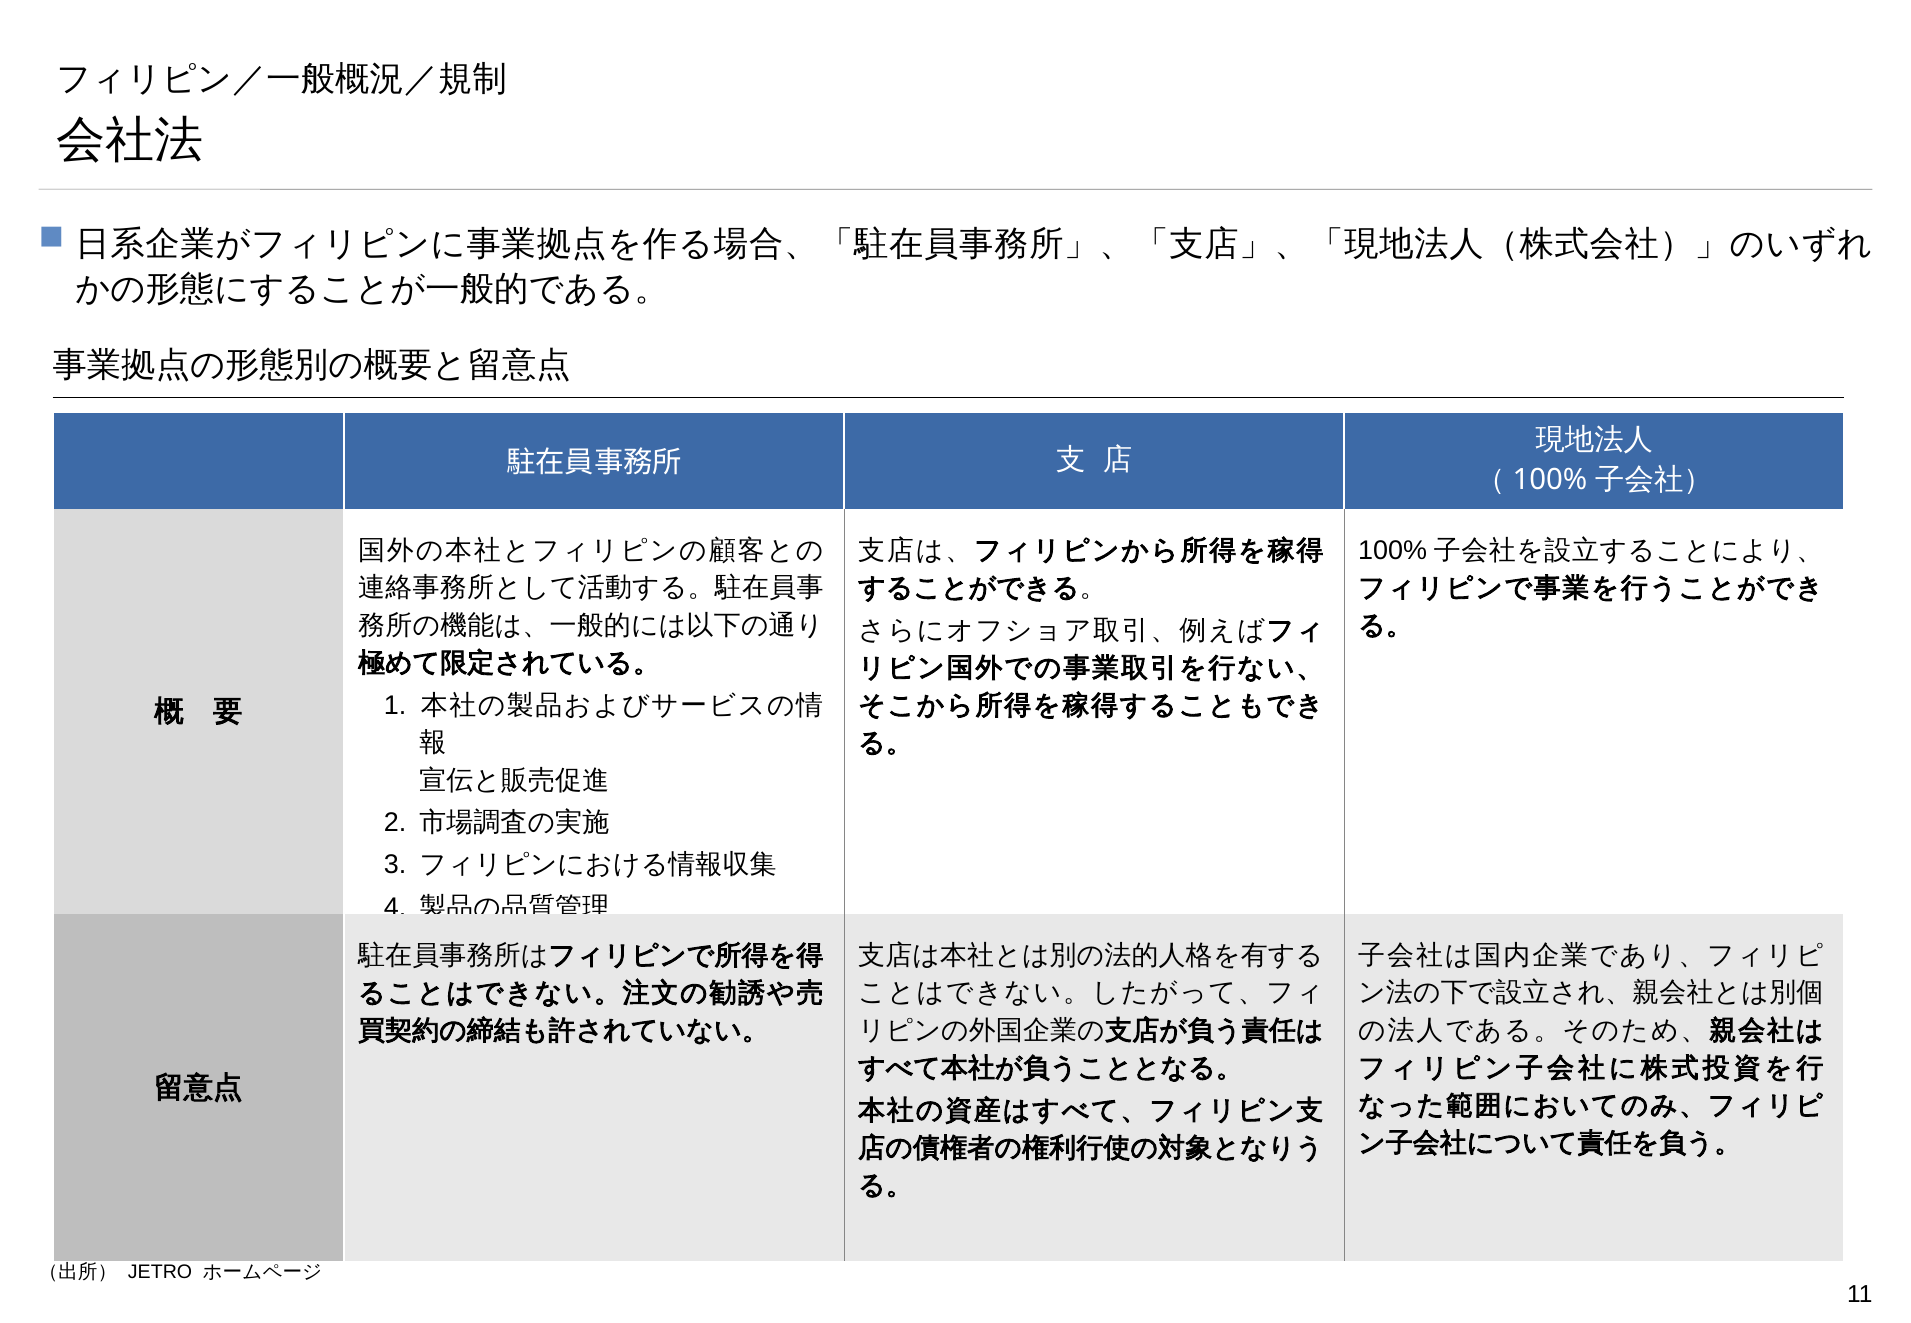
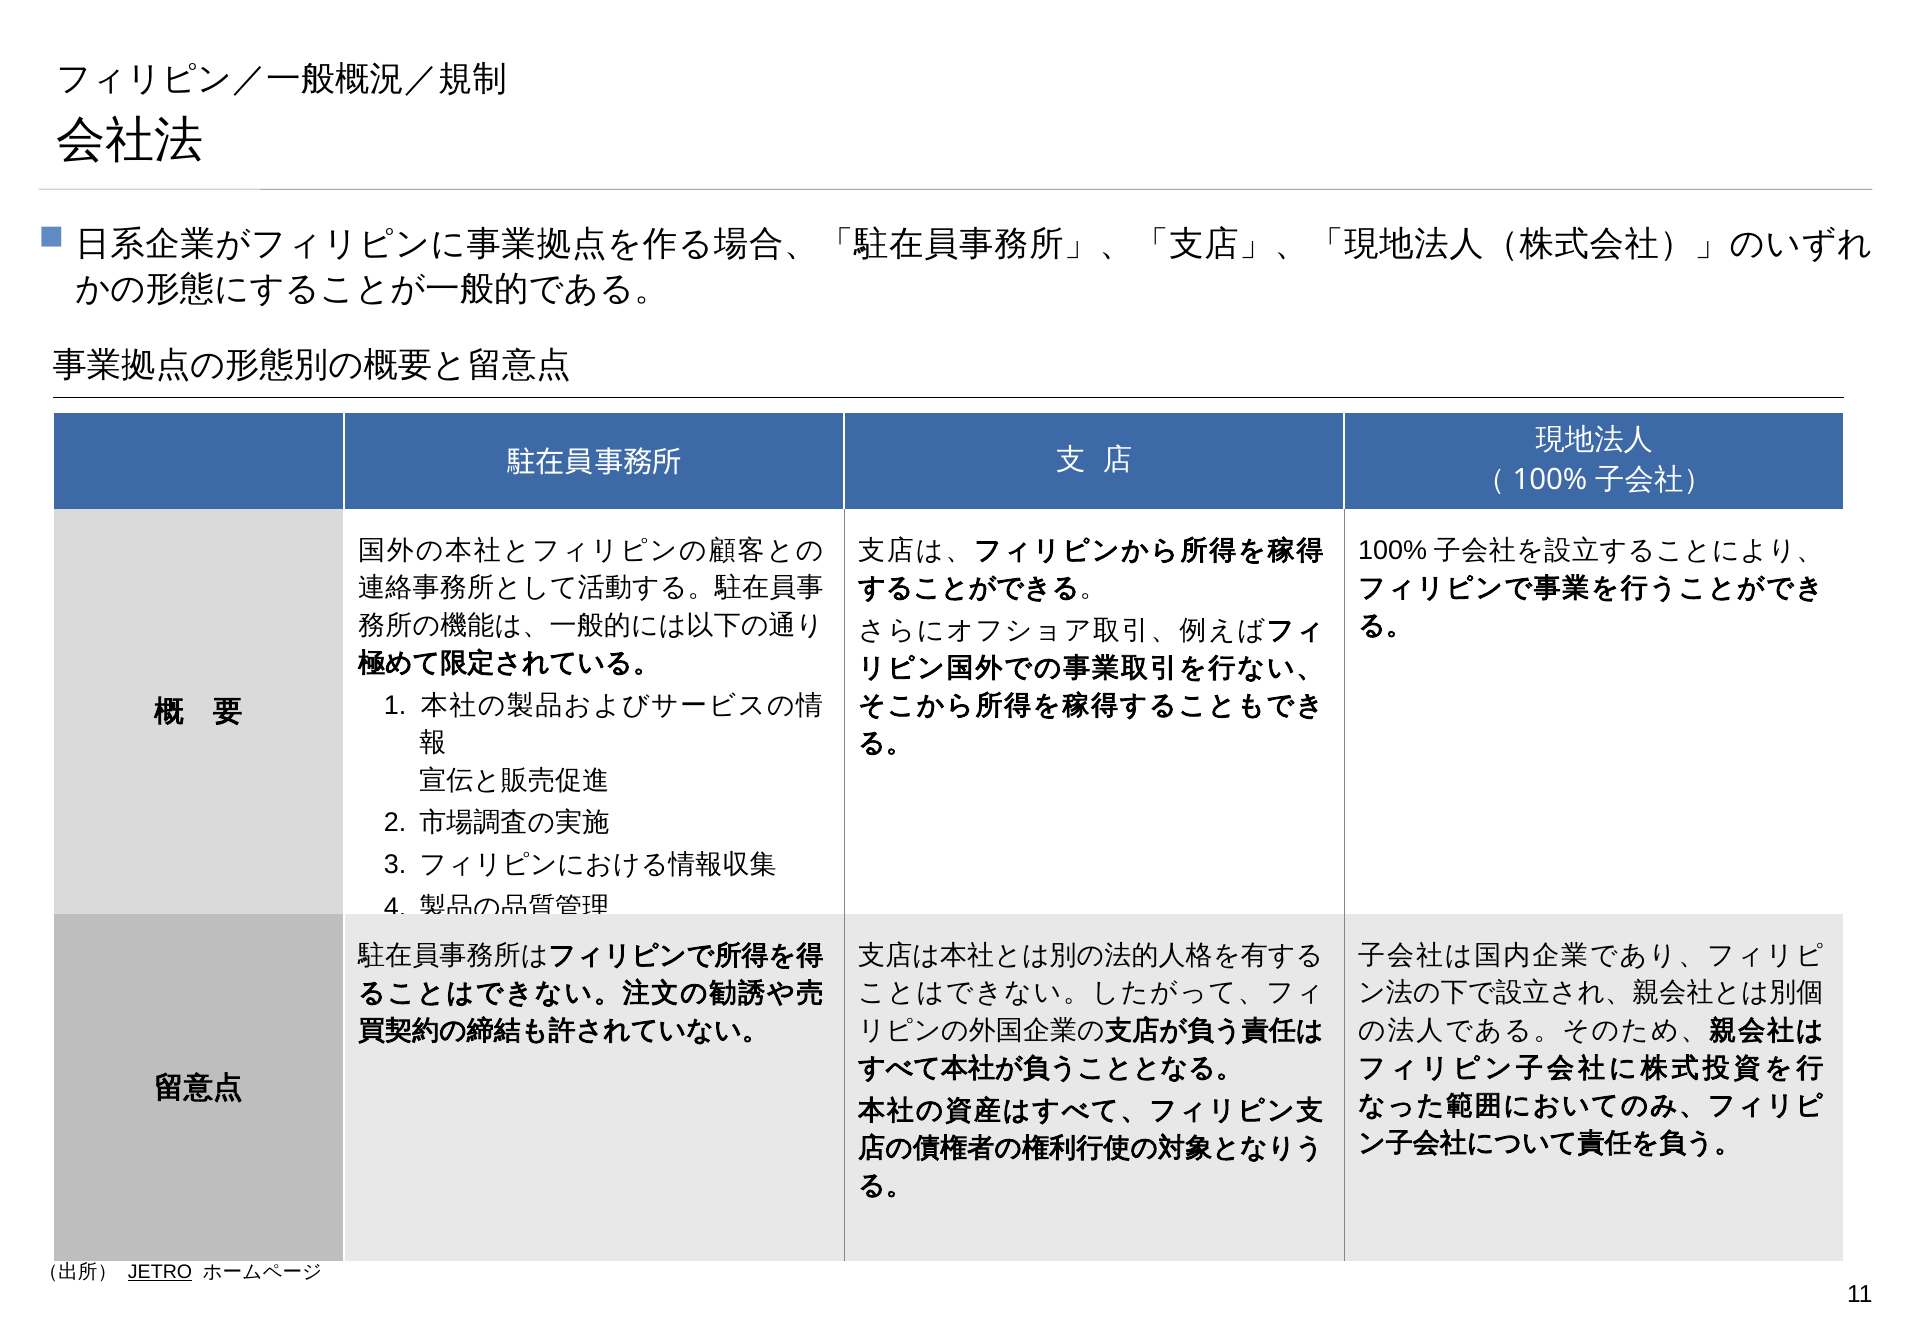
JETRO underline: none -> present (160, 1272)
